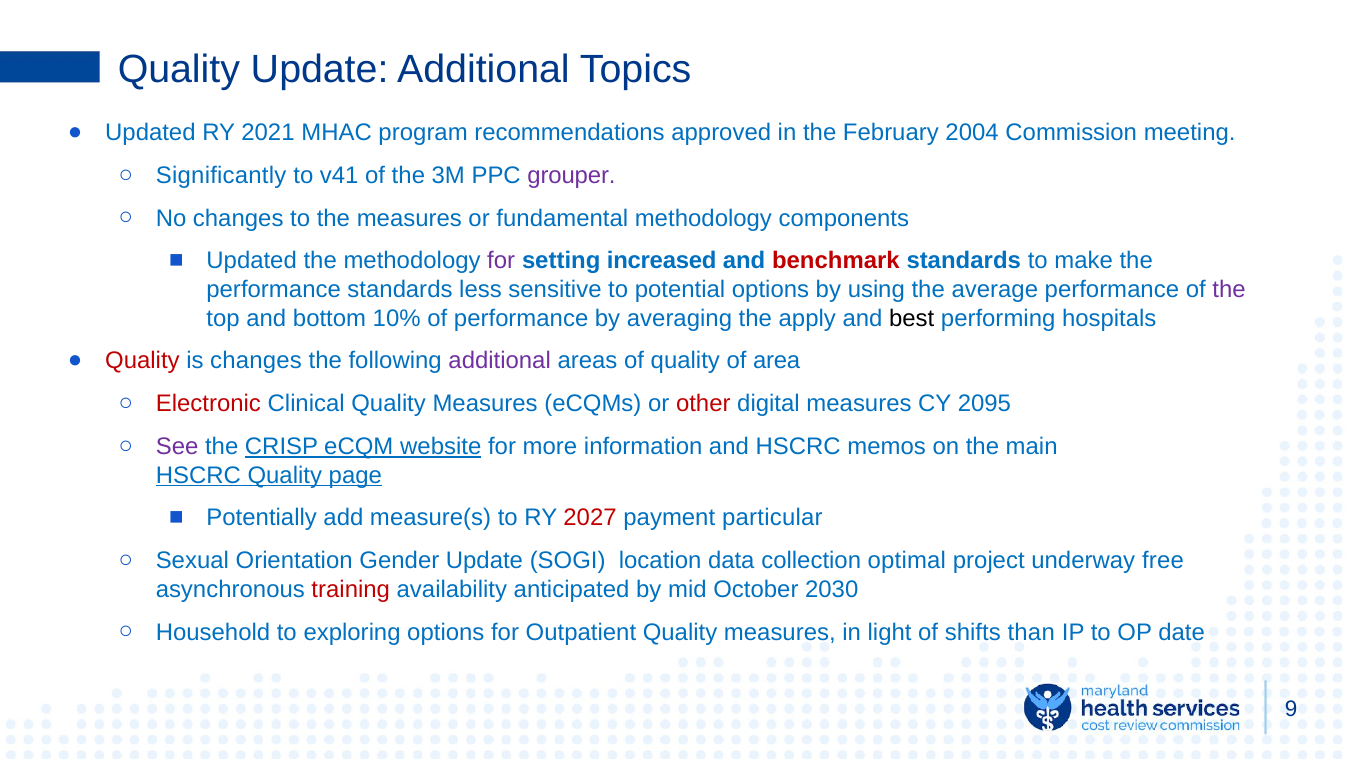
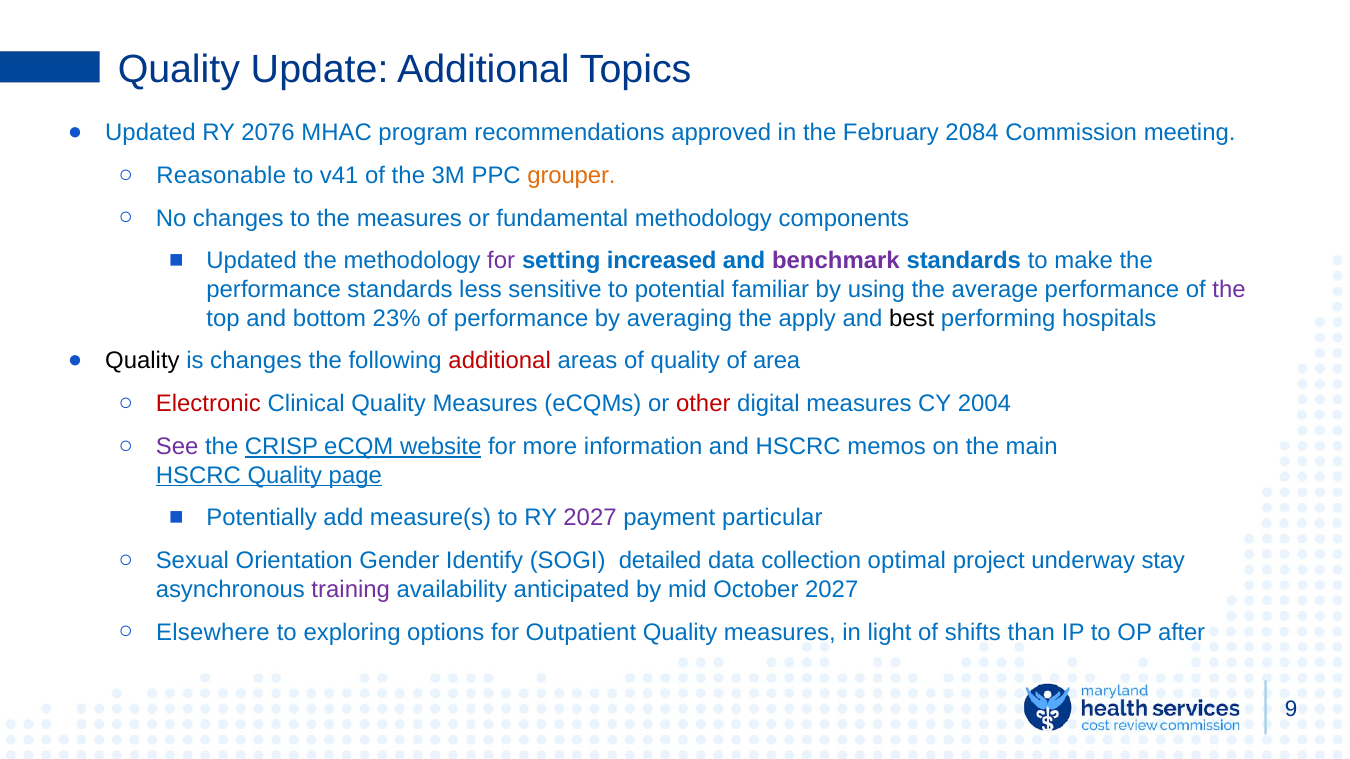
2021: 2021 -> 2076 (268, 133)
2004: 2004 -> 2084 (972, 133)
Significantly: Significantly -> Reasonable (221, 176)
grouper colour: purple -> orange (571, 176)
benchmark colour: red -> purple (836, 261)
potential options: options -> familiar (771, 290)
10%: 10% -> 23% (397, 318)
Quality colour: red -> black (142, 361)
additional colour: purple -> red (500, 361)
2095: 2095 -> 2004 (984, 404)
2027 colour: red -> purple (590, 518)
Gender Update: Update -> Identify (484, 561)
location: location -> detailed (660, 561)
free: free -> stay (1163, 561)
training colour: red -> purple (351, 590)
October 2030: 2030 -> 2027 (832, 590)
Household: Household -> Elsewhere (213, 632)
date: date -> after (1182, 632)
